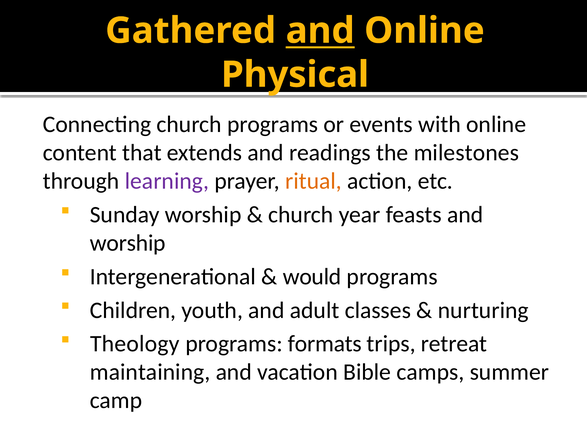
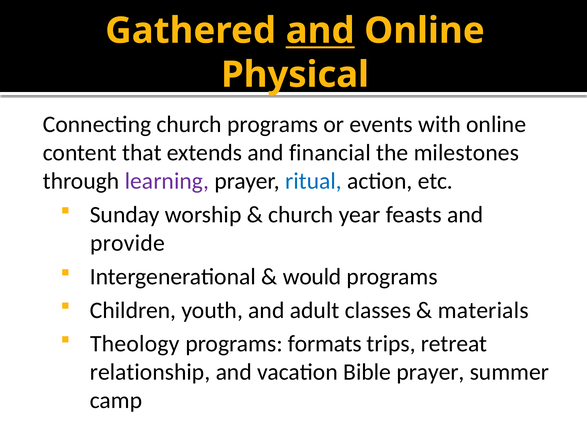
readings: readings -> financial (330, 153)
ritual colour: orange -> blue (313, 181)
worship: worship -> provide (128, 243)
nurturing: nurturing -> materials (483, 310)
maintaining: maintaining -> relationship (150, 372)
Bible camps: camps -> prayer (430, 372)
